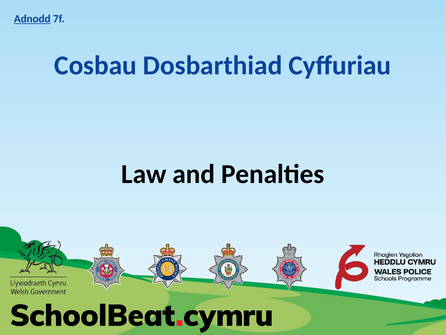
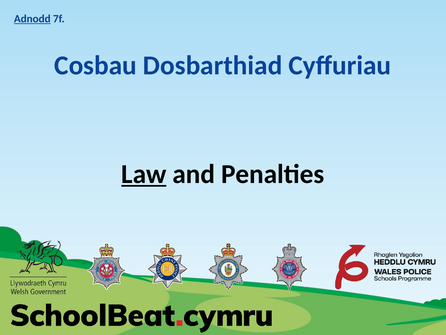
Law underline: none -> present (144, 174)
